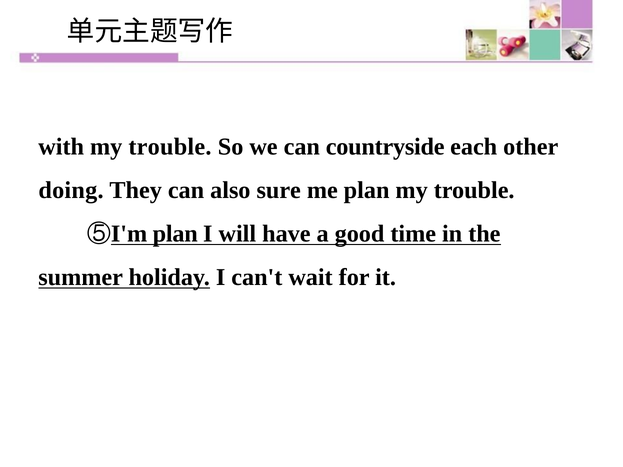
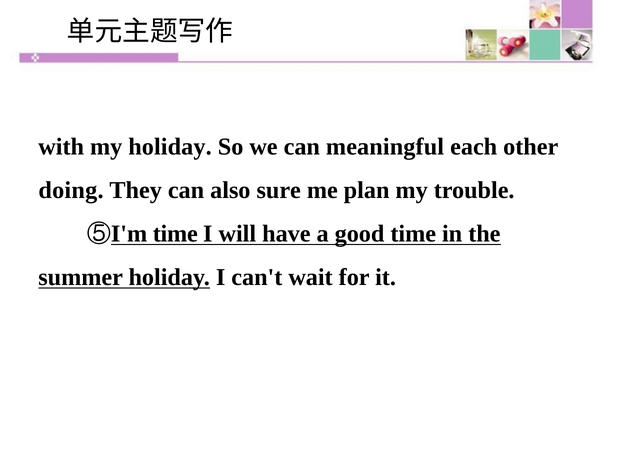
with my trouble: trouble -> holiday (170, 147)
countryside: countryside -> meaningful (385, 147)
plan: plan -> time (175, 234)
